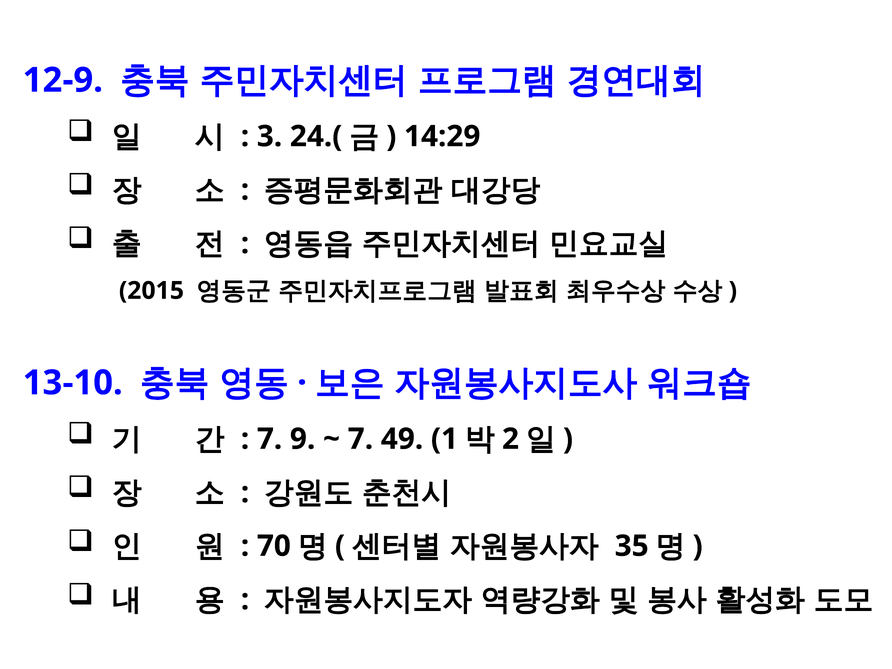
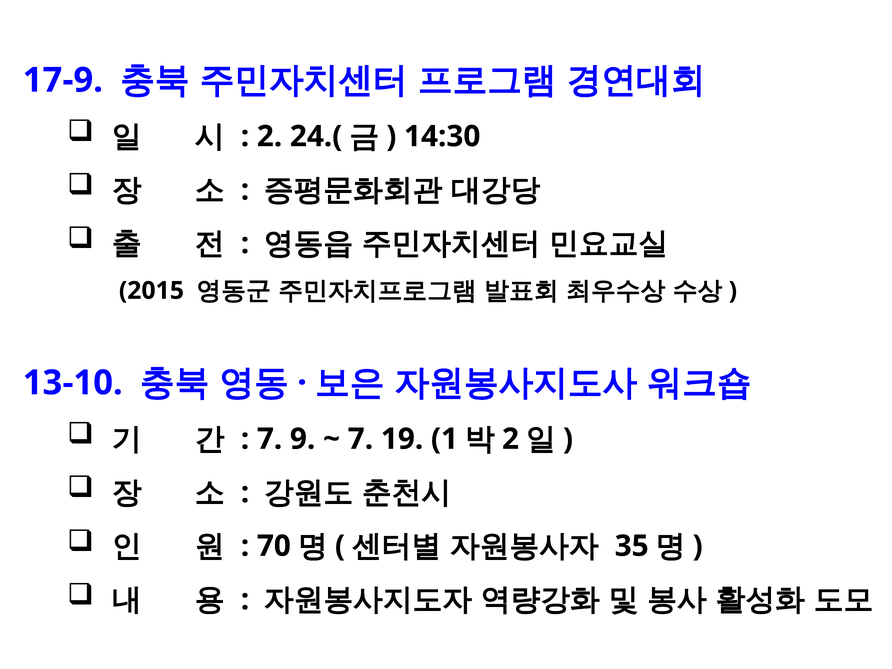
12-9: 12-9 -> 17-9 (63, 80)
3: 3 -> 2 (270, 136)
14:29: 14:29 -> 14:30 (442, 136)
49: 49 -> 19 (402, 439)
